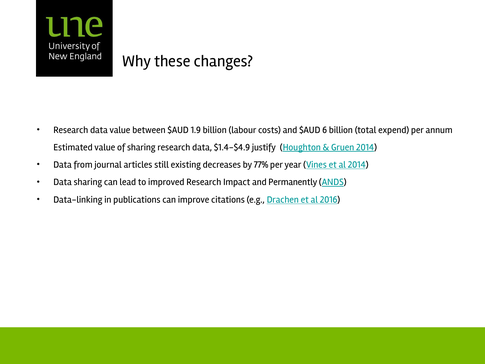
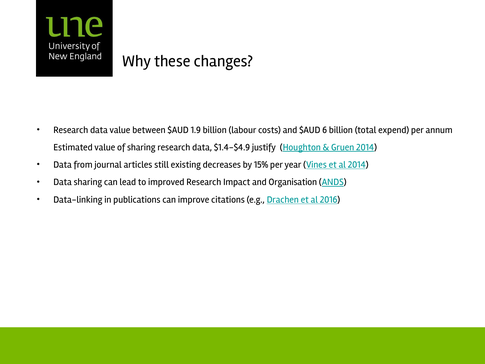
77%: 77% -> 15% (261, 165)
Permanently: Permanently -> Organisation (293, 182)
